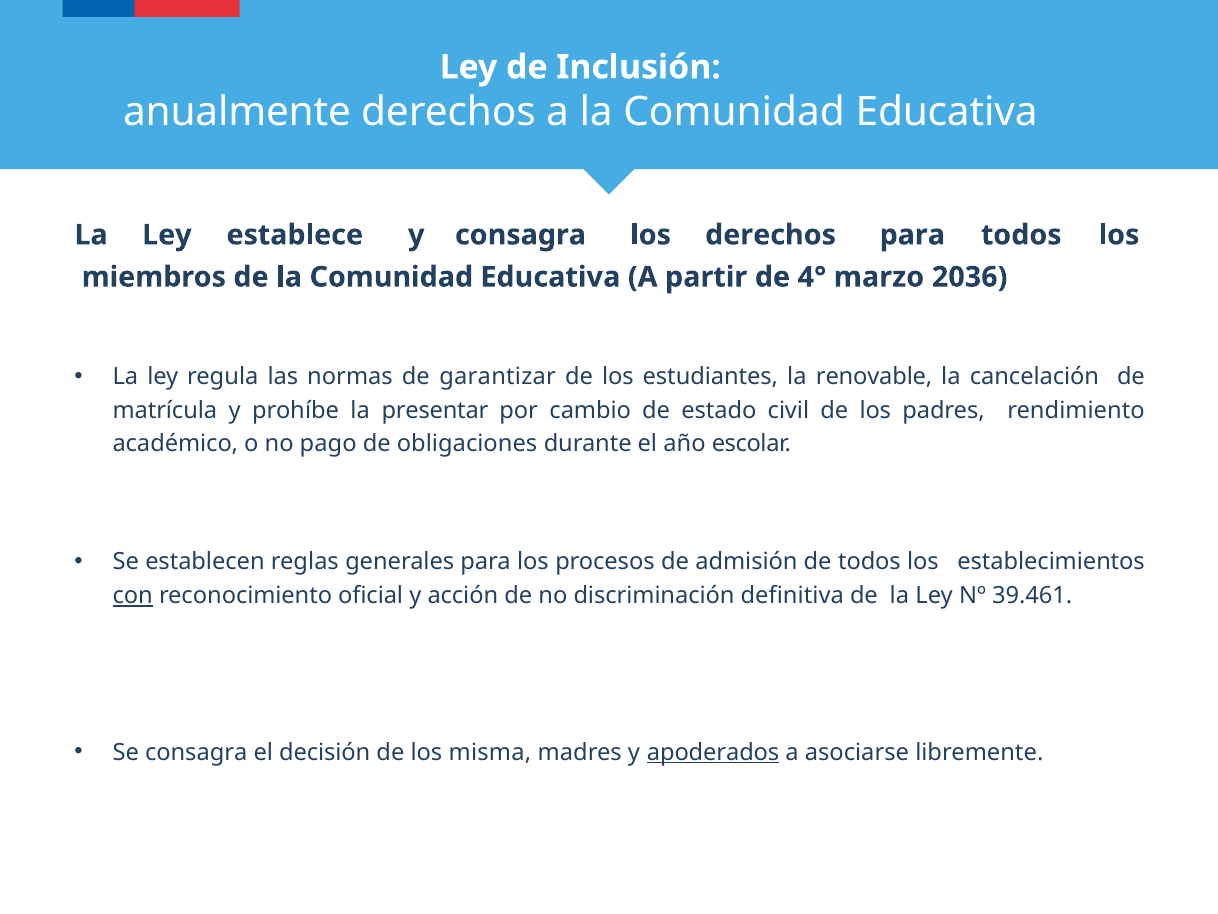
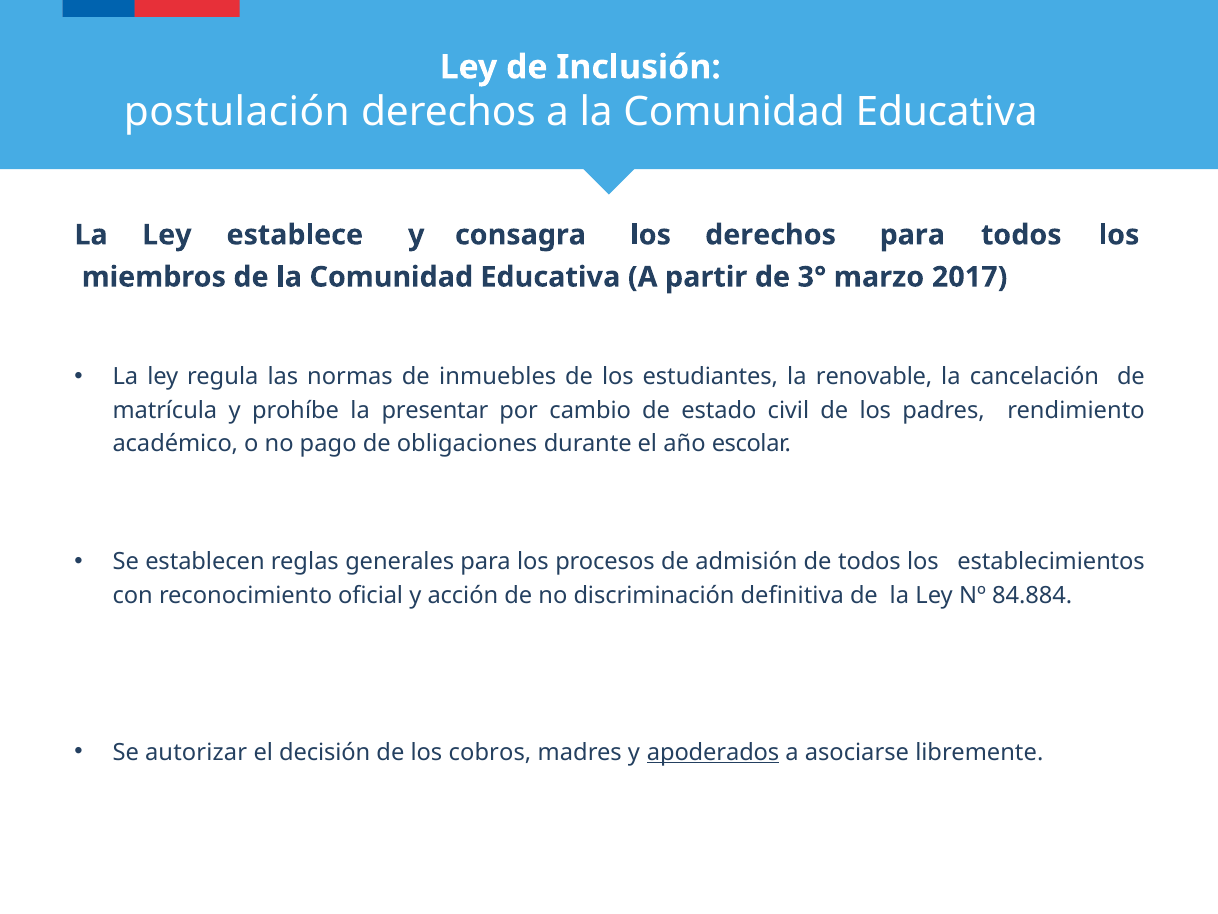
anualmente: anualmente -> postulación (237, 112)
4°: 4° -> 3° (812, 277)
2036: 2036 -> 2017 (970, 277)
garantizar: garantizar -> inmuebles (498, 377)
con underline: present -> none (133, 595)
39.461: 39.461 -> 84.884 (1032, 595)
Se consagra: consagra -> autorizar (196, 752)
misma: misma -> cobros (490, 752)
